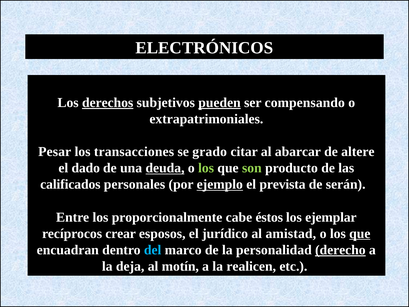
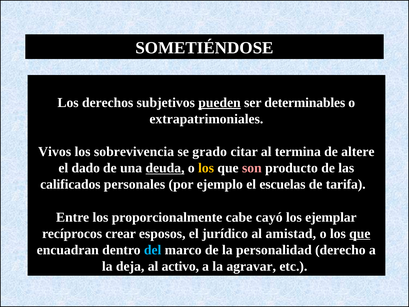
ELECTRÓNICOS: ELECTRÓNICOS -> SOMETIÉNDOSE (204, 48)
derechos underline: present -> none (108, 102)
compensando: compensando -> determinables (305, 102)
Pesar: Pesar -> Vivos (55, 152)
transacciones: transacciones -> sobrevivencia (134, 152)
abarcar: abarcar -> termina (298, 152)
los colour: light green -> yellow (206, 168)
son colour: light green -> pink (252, 168)
ejemplo underline: present -> none (220, 184)
prevista: prevista -> escuelas (282, 184)
serán: serán -> tarifa (346, 184)
éstos: éstos -> cayó (269, 217)
derecho underline: present -> none (340, 250)
motín: motín -> activo (180, 266)
realicen: realicen -> agravar (251, 266)
